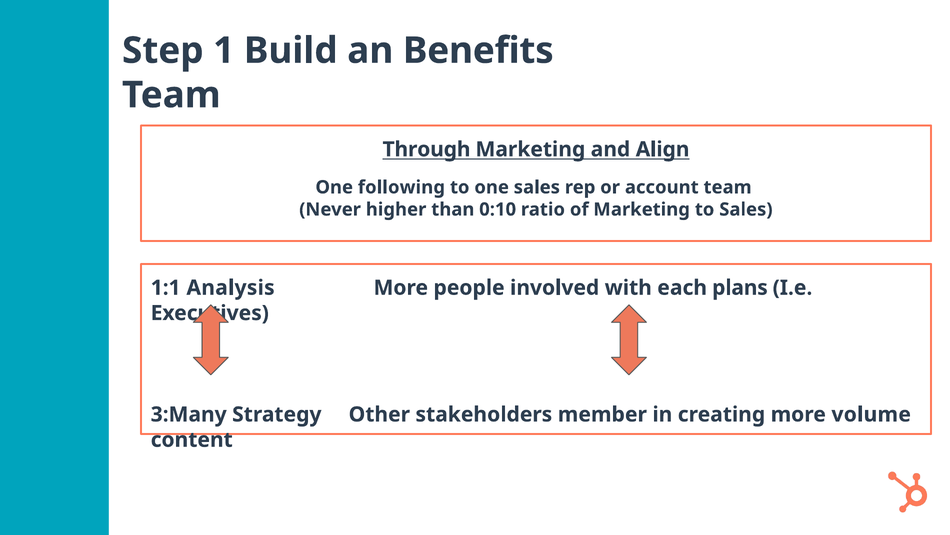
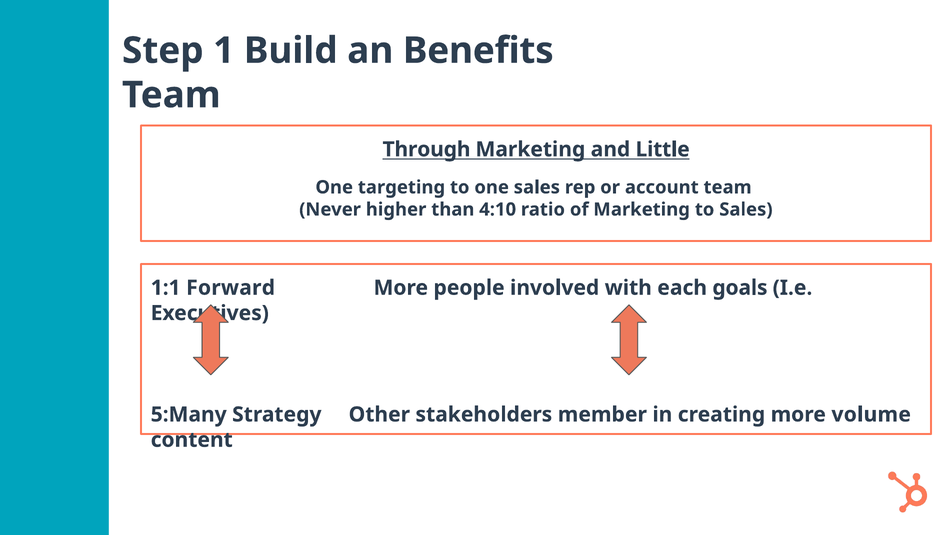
Align: Align -> Little (663, 149)
following: following -> targeting (401, 187)
0:10: 0:10 -> 4:10 (498, 209)
Analysis: Analysis -> Forward (231, 287)
plans: plans -> goals (740, 287)
3:Many: 3:Many -> 5:Many (189, 414)
